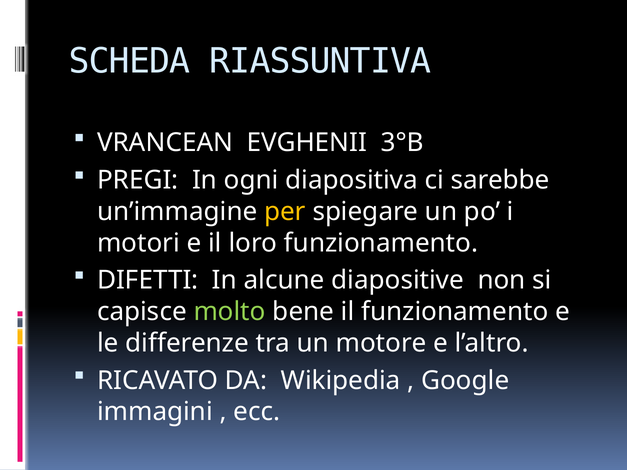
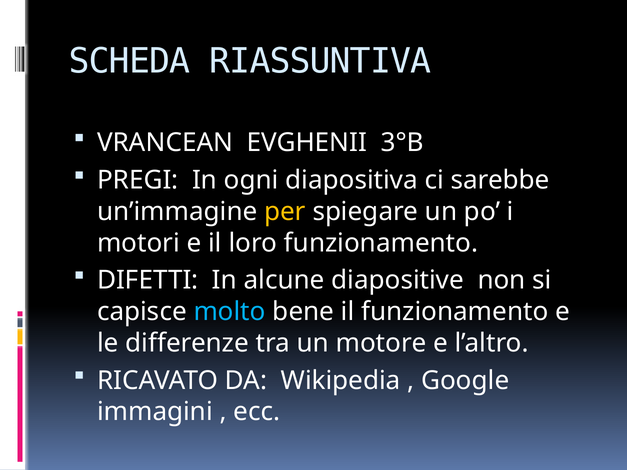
molto colour: light green -> light blue (230, 312)
